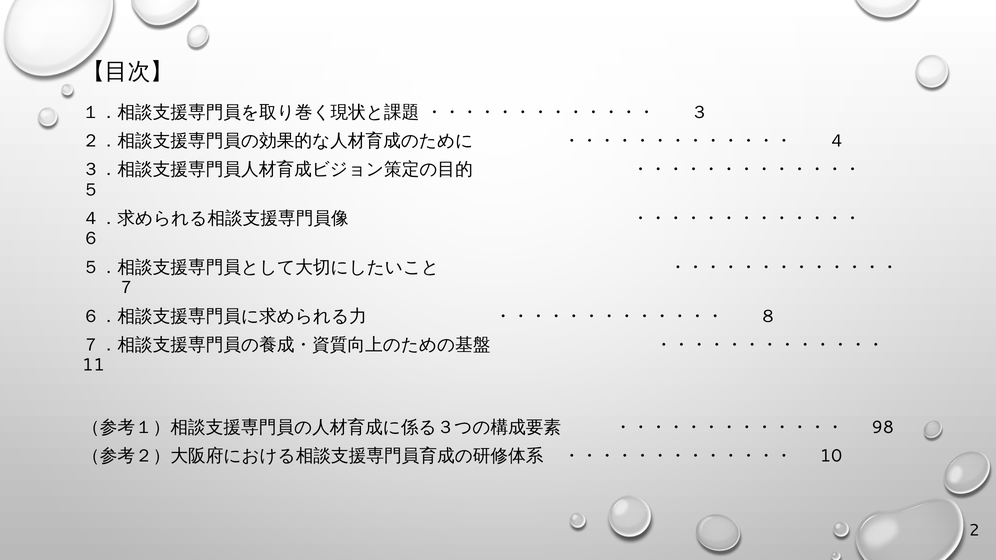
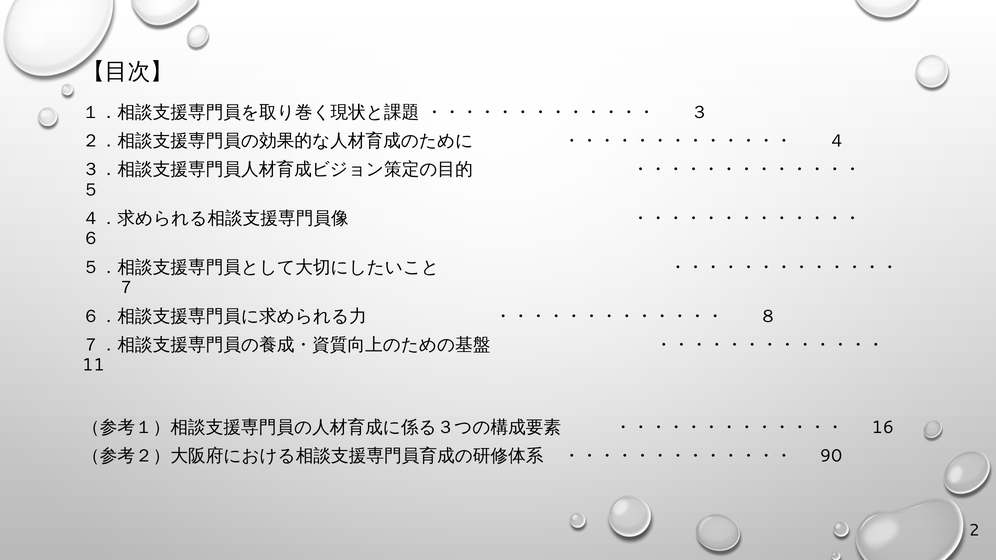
98: 98 -> 16 (883, 428)
10: 10 -> 90 (831, 456)
